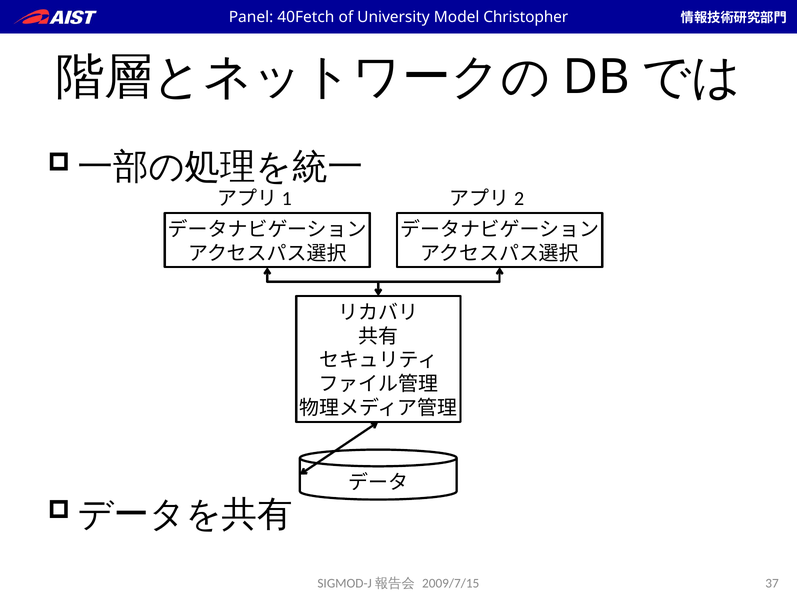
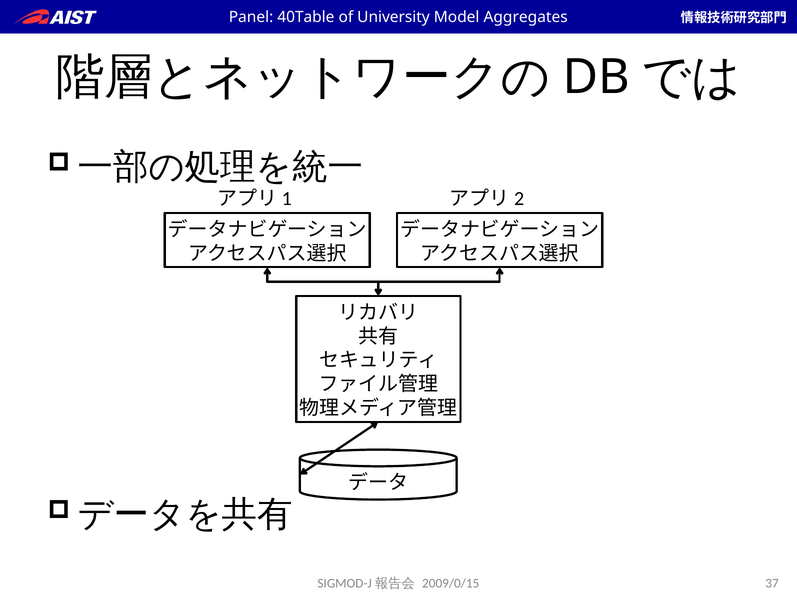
40Fetch: 40Fetch -> 40Table (306, 17)
Christopher: Christopher -> Aggregates (526, 17)
2009/7/15: 2009/7/15 -> 2009/0/15 (451, 583)
